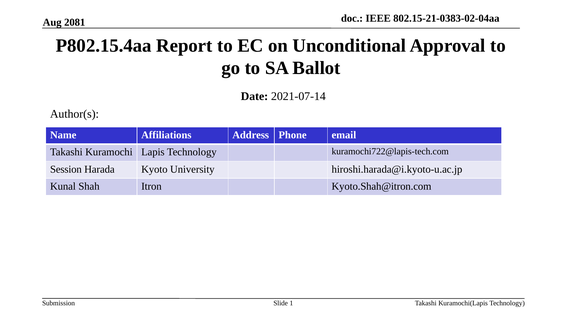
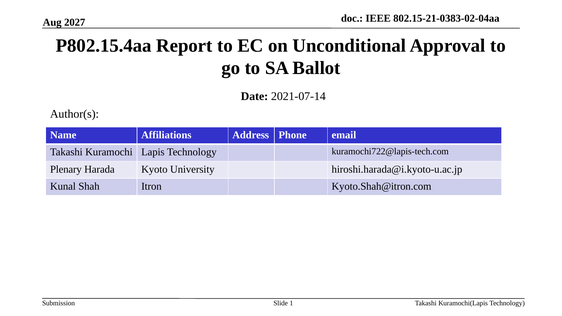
2081: 2081 -> 2027 (75, 22)
Session: Session -> Plenary (66, 169)
